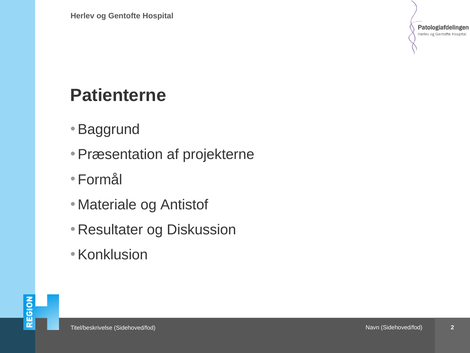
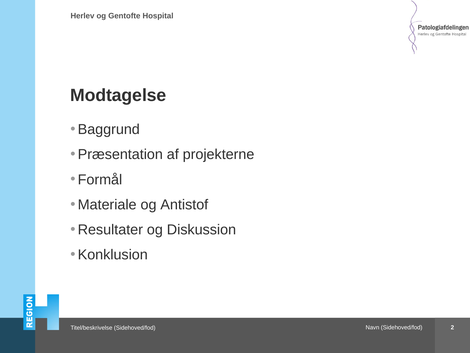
Patienterne: Patienterne -> Modtagelse (118, 95)
